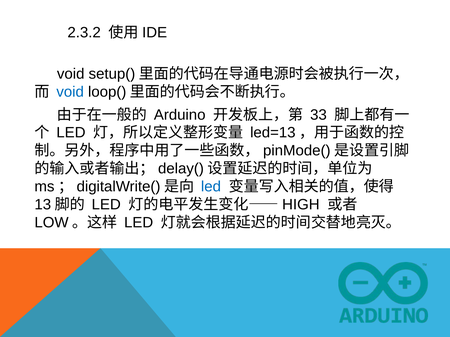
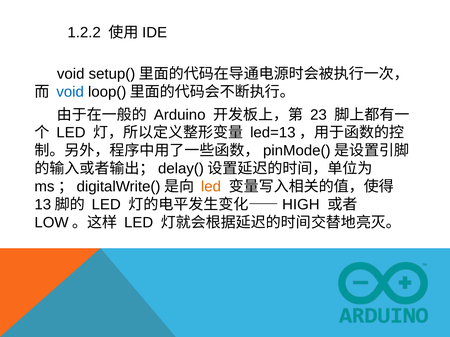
2.3.2: 2.3.2 -> 1.2.2 (84, 33)
33: 33 -> 23 (319, 115)
led colour: blue -> orange (211, 187)
